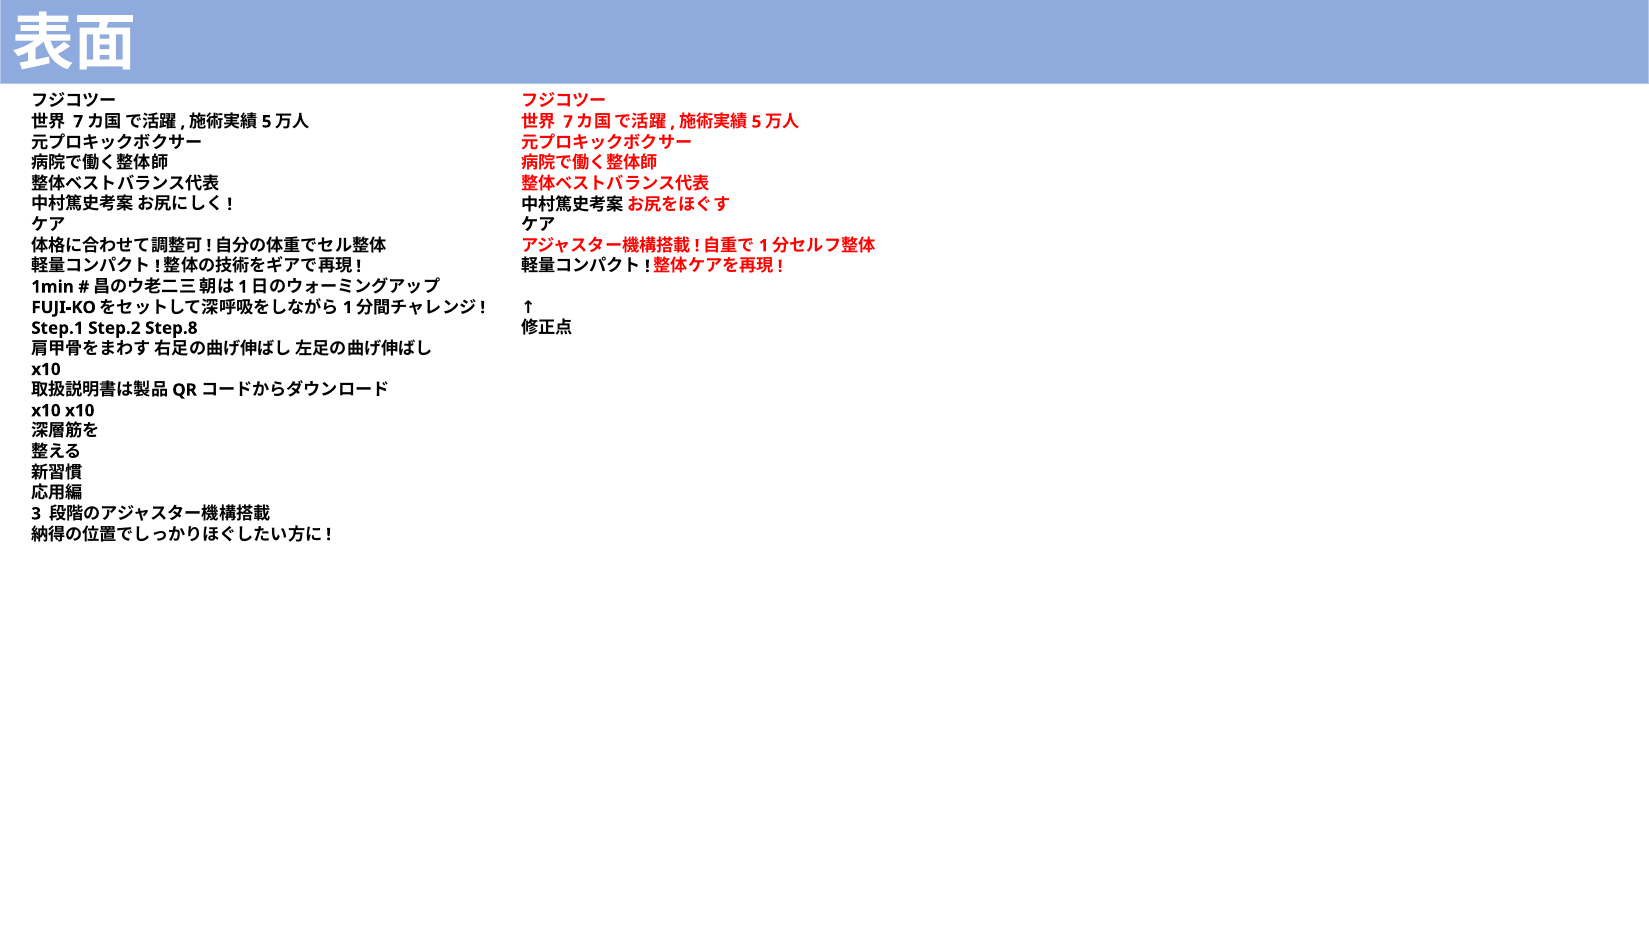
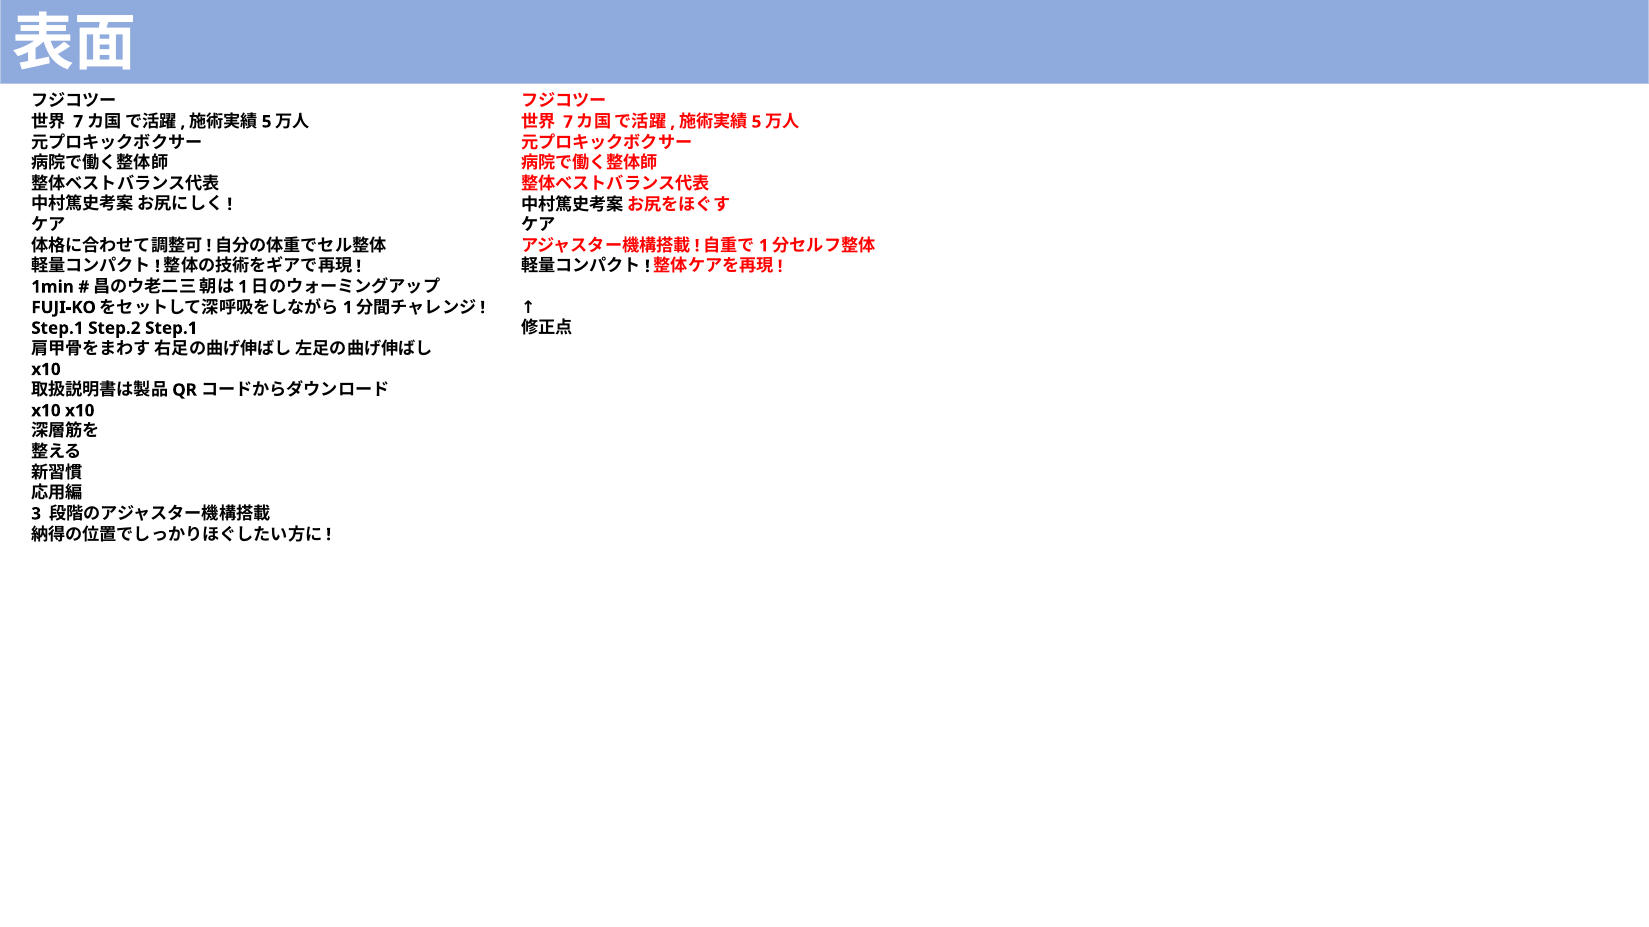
Step.2 Step.8: Step.8 -> Step.1 (171, 328)
